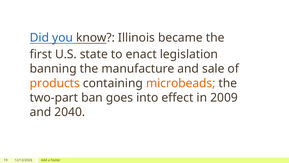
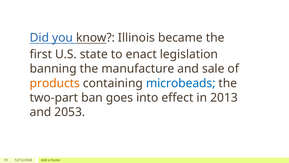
microbeads colour: orange -> blue (181, 83)
2009: 2009 -> 2013 (224, 97)
2040: 2040 -> 2053 (70, 112)
